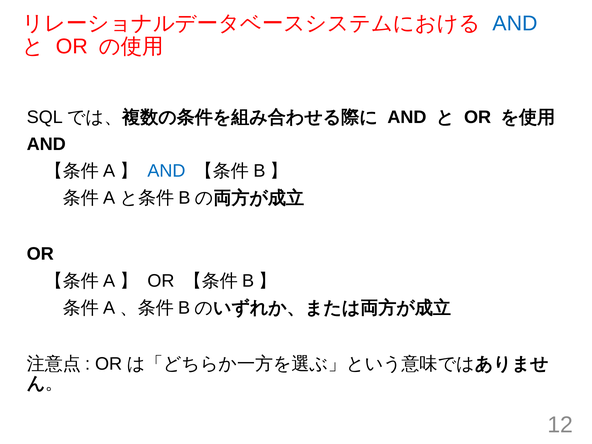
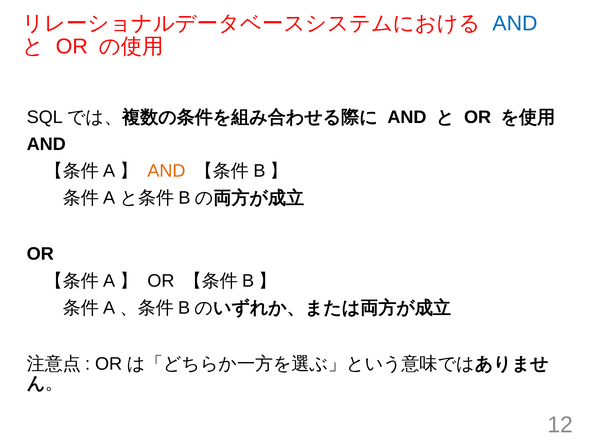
AND colour: blue -> orange (166, 171)
